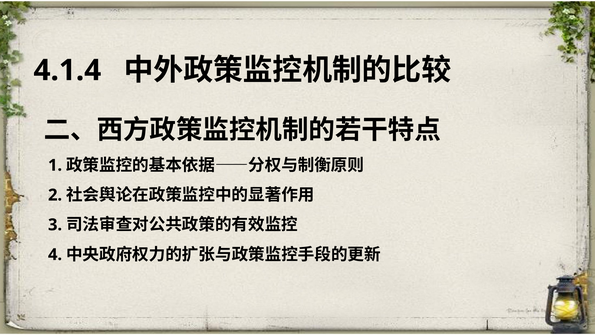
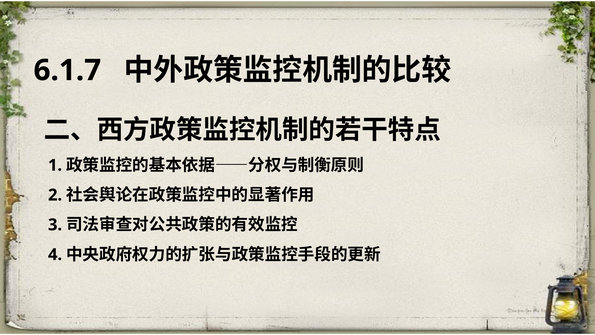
4.1.4: 4.1.4 -> 6.1.7 (67, 70)
